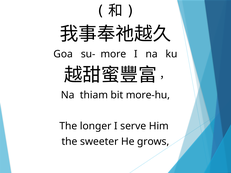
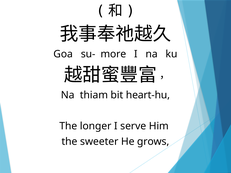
more-hu: more-hu -> heart-hu (148, 95)
